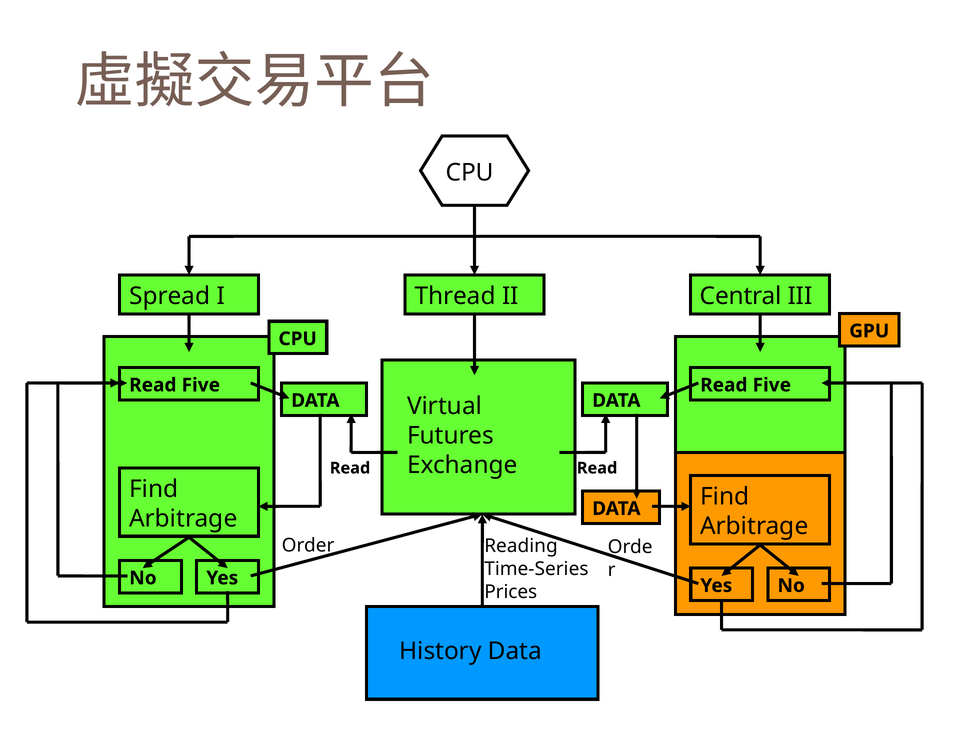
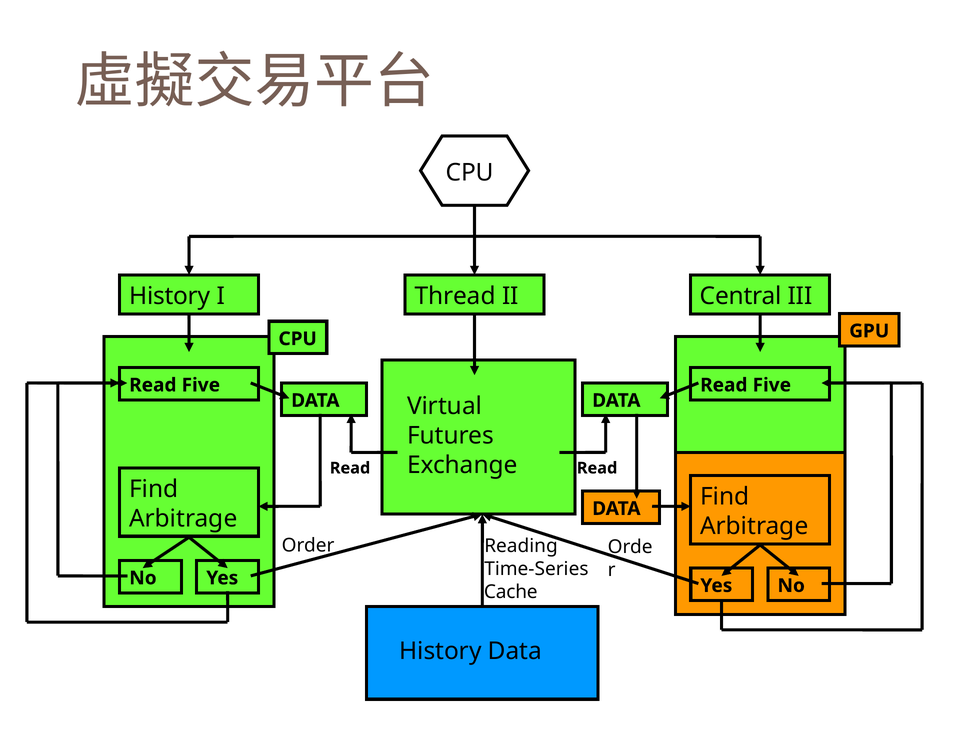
Spread: Spread -> History (170, 296)
Prices: Prices -> Cache (511, 592)
